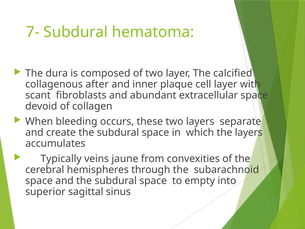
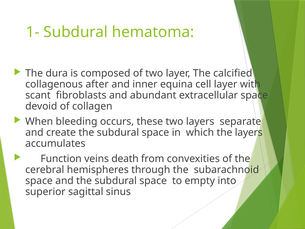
7-: 7- -> 1- (33, 32)
plaque: plaque -> equina (176, 84)
Typically: Typically -> Function (61, 159)
jaune: jaune -> death (125, 159)
